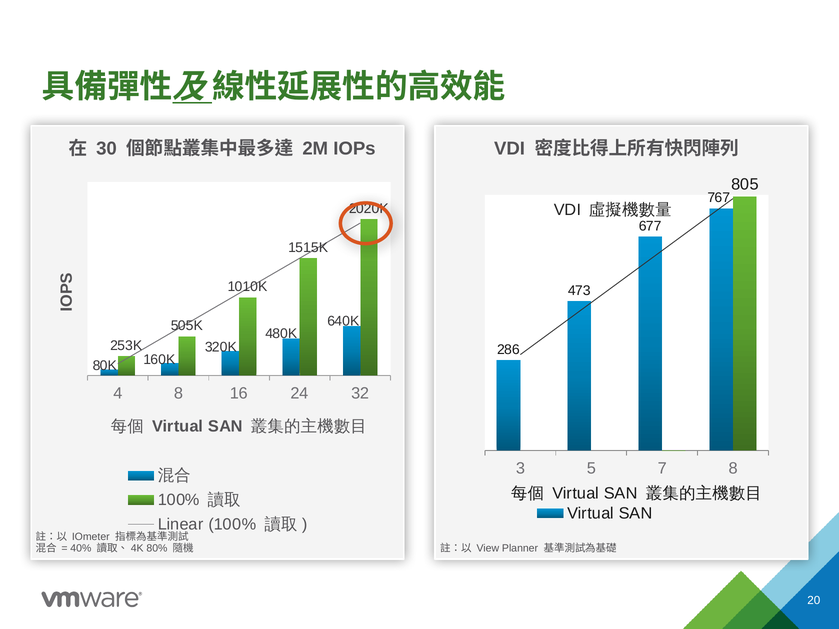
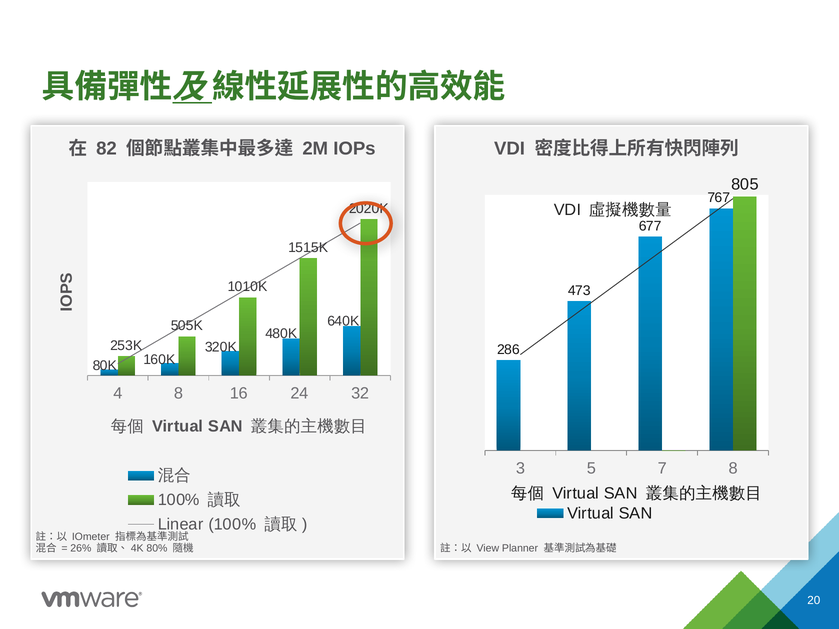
30: 30 -> 82 (107, 149)
40%: 40% -> 26% (81, 548)
